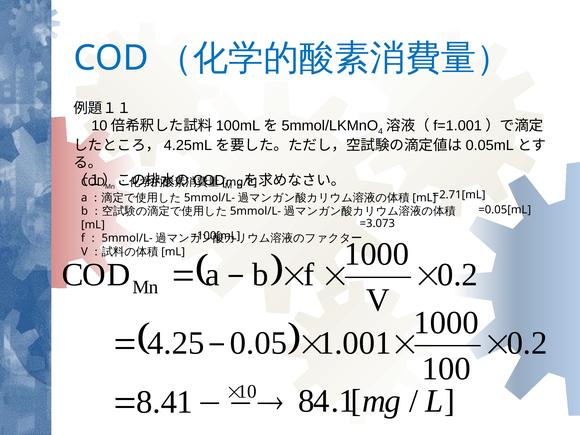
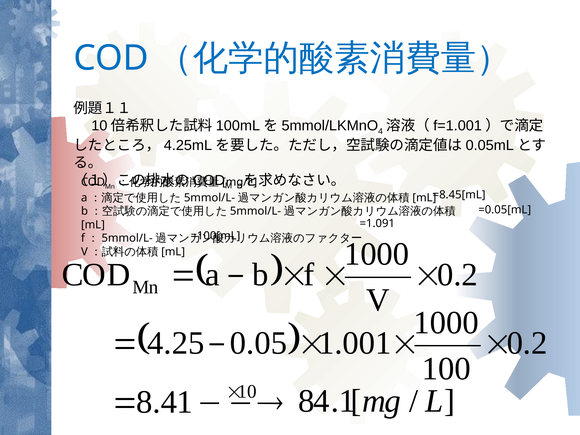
=2.71[mL: =2.71[mL -> =8.45[mL (459, 195)
=3.073: =3.073 -> =1.091 (377, 223)
